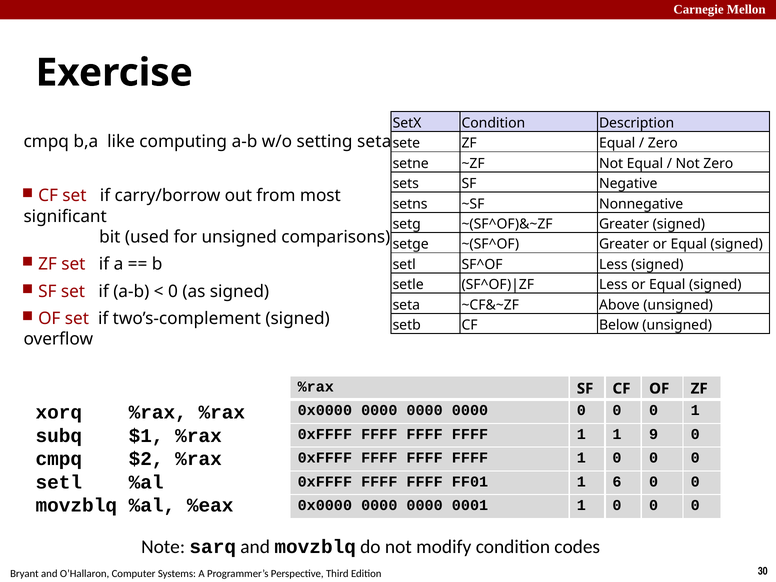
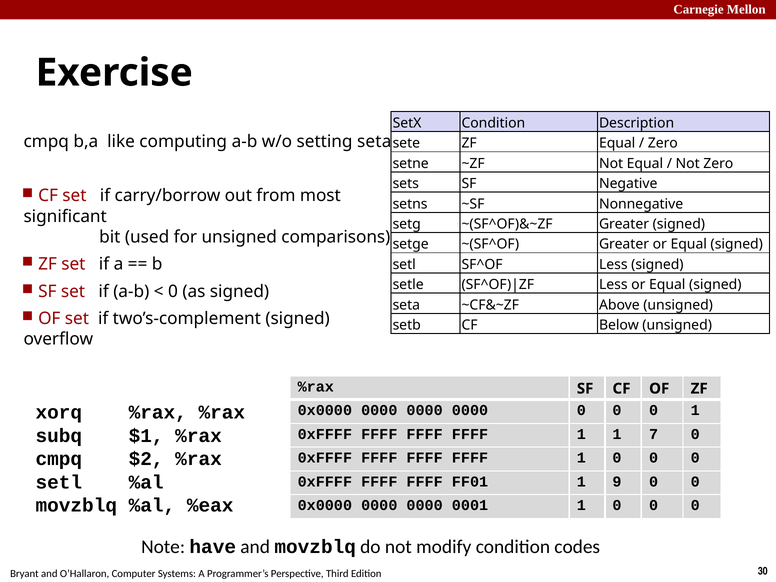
9: 9 -> 7 (654, 434)
6: 6 -> 9 (617, 482)
sarq: sarq -> have (213, 547)
